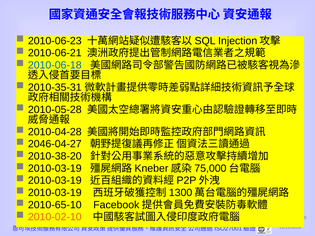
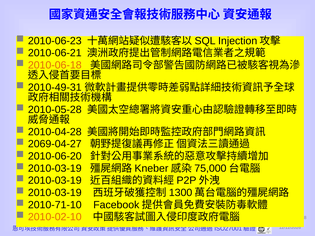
2010-06-18 colour: blue -> orange (55, 65)
2010-35-31: 2010-35-31 -> 2010-49-31 (55, 87)
2046-04-27: 2046-04-27 -> 2069-04-27 (55, 144)
2010-38-20: 2010-38-20 -> 2010-06-20 (55, 156)
2010-65-10: 2010-65-10 -> 2010-71-10 (55, 205)
